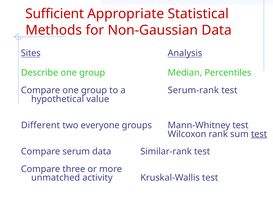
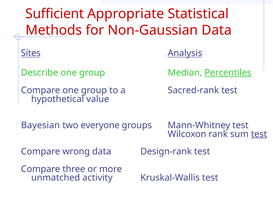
Percentiles underline: none -> present (228, 73)
Serum-rank: Serum-rank -> Sacred-rank (193, 90)
Different: Different -> Bayesian (40, 125)
serum: serum -> wrong (76, 151)
Similar-rank: Similar-rank -> Design-rank (166, 151)
